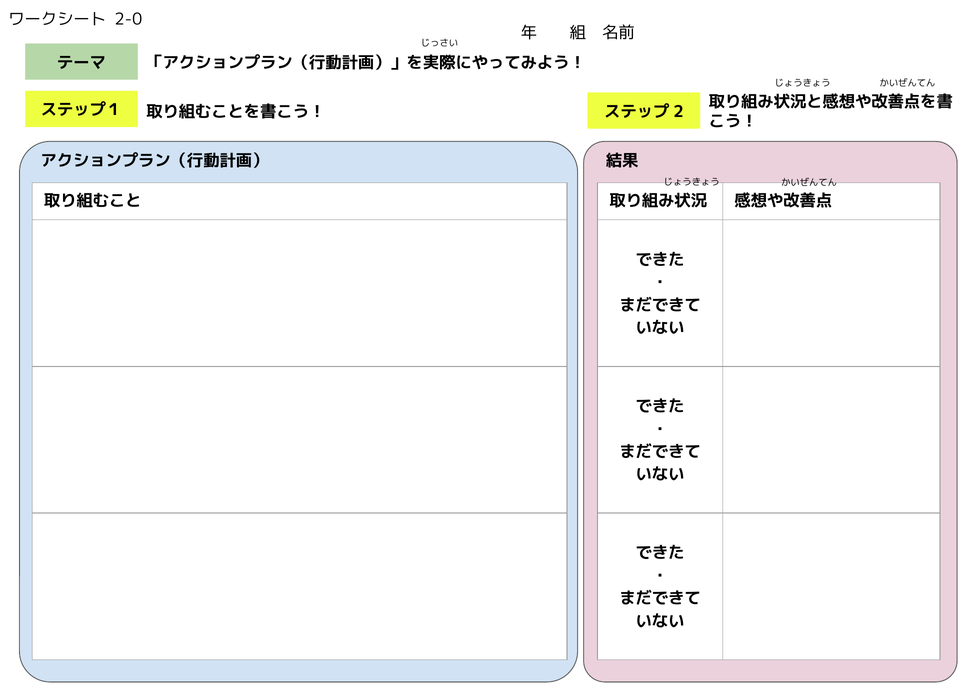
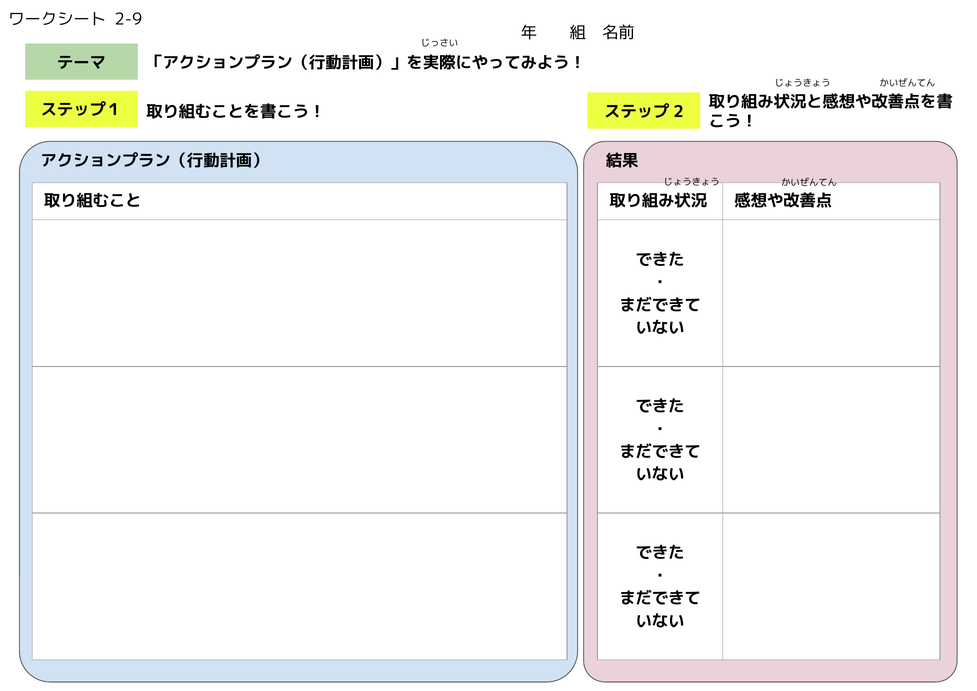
2-0: 2-0 -> 2-9 (128, 19)
